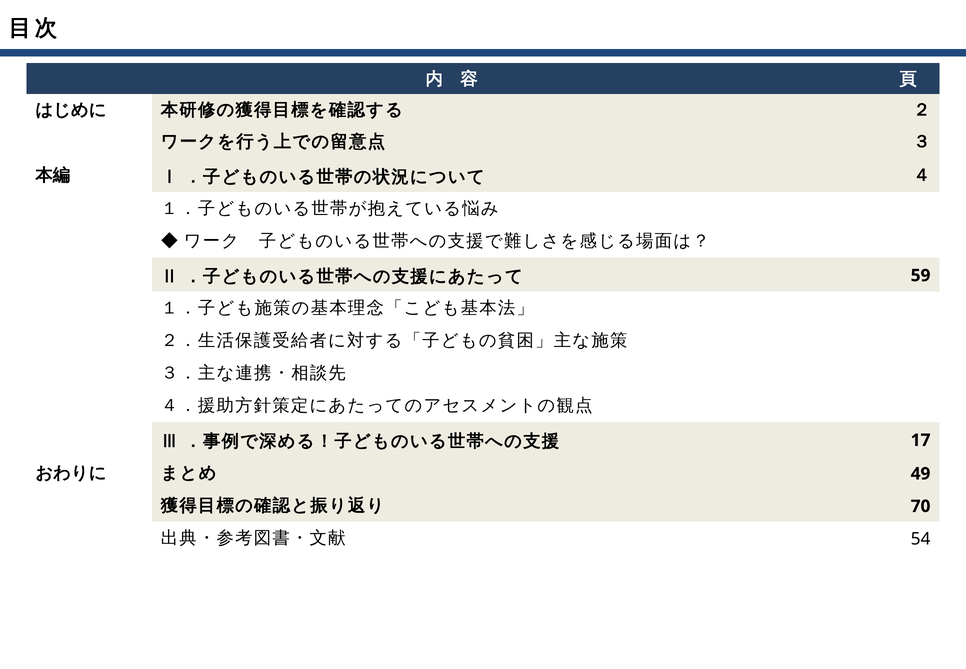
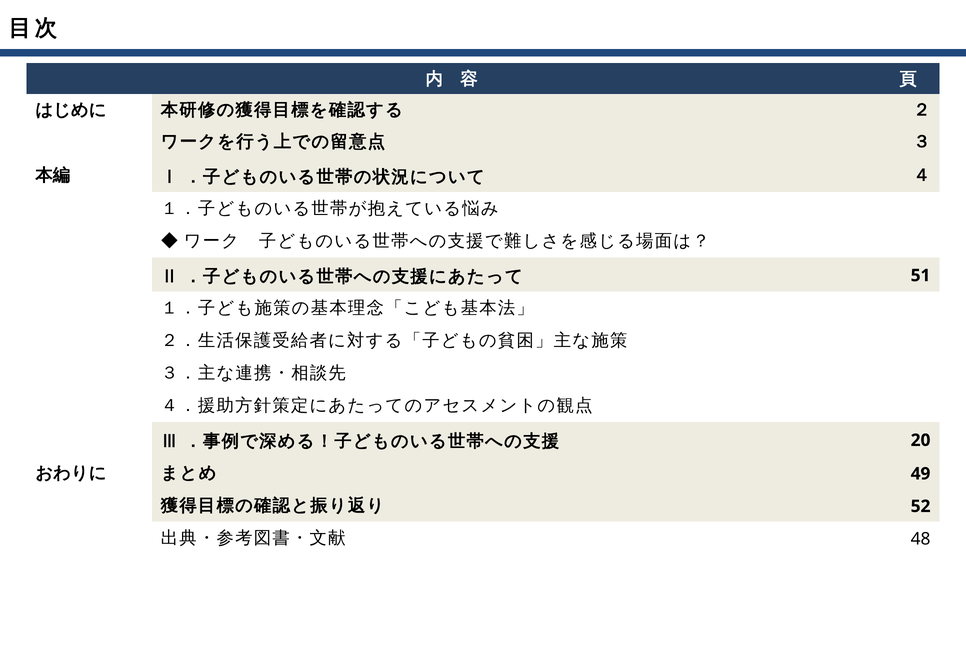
59: 59 -> 51 (921, 275)
17: 17 -> 20 (921, 440)
70: 70 -> 52 (921, 506)
54: 54 -> 48 (921, 539)
